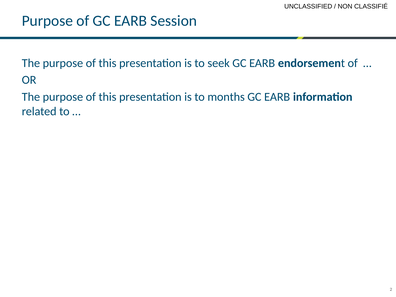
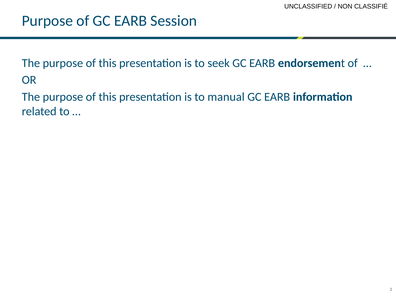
months: months -> manual (226, 97)
